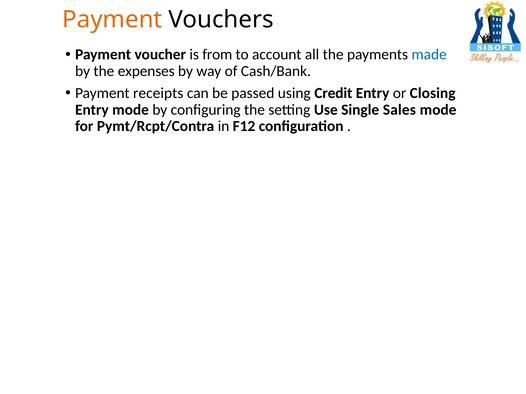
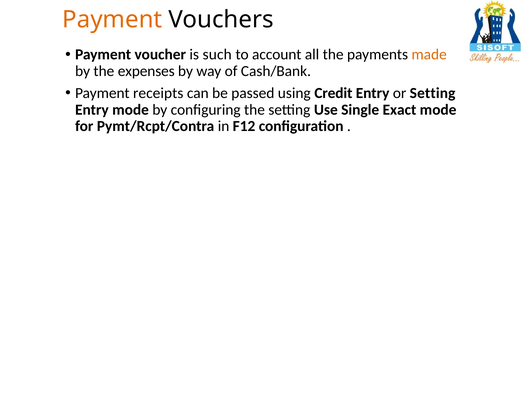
from: from -> such (217, 55)
made colour: blue -> orange (429, 55)
or Closing: Closing -> Setting (433, 93)
Sales: Sales -> Exact (399, 110)
